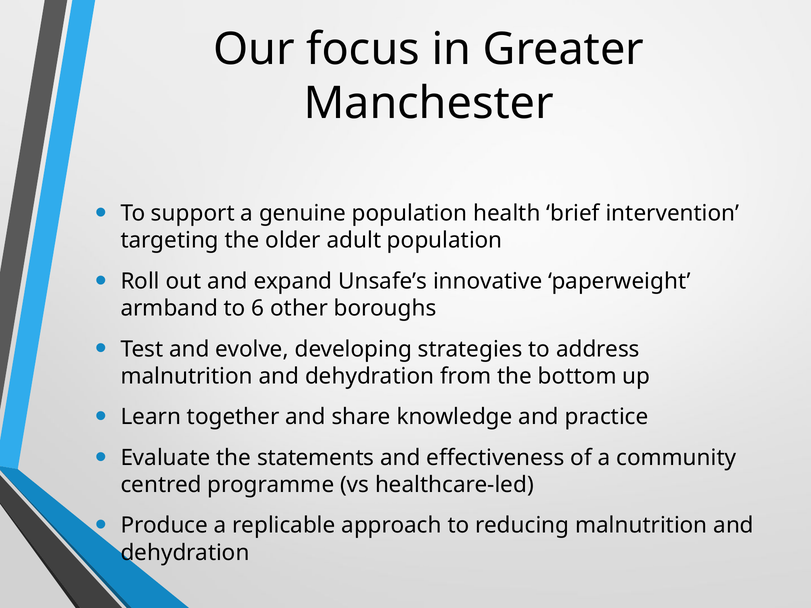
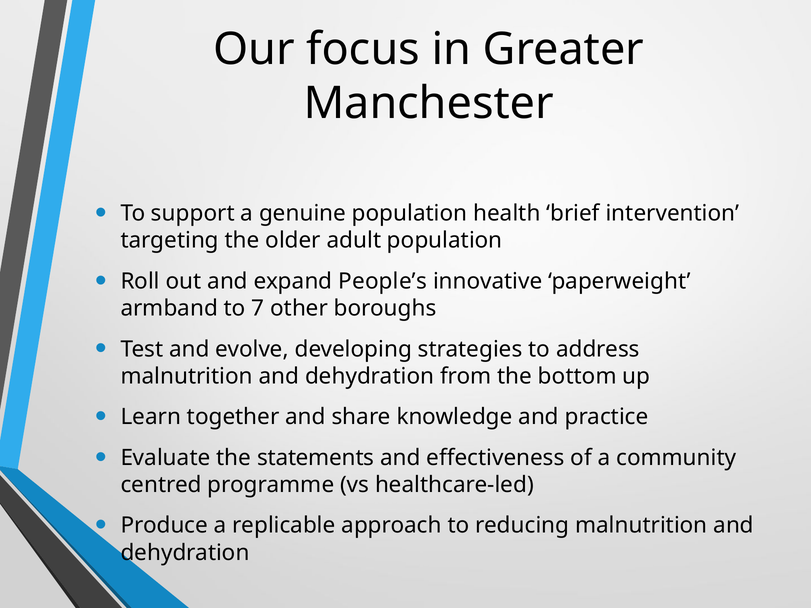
Unsafe’s: Unsafe’s -> People’s (383, 281)
6: 6 -> 7 (258, 308)
